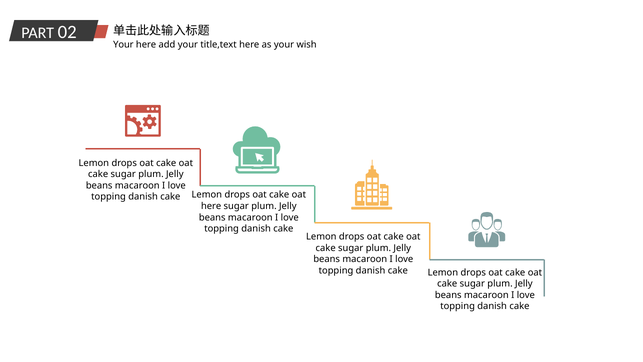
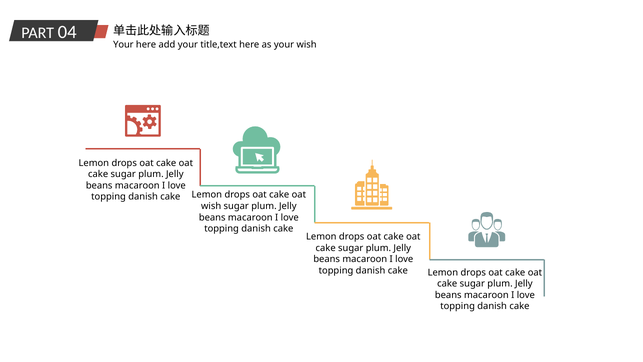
02: 02 -> 04 (67, 32)
here: here -> wish (211, 206)
